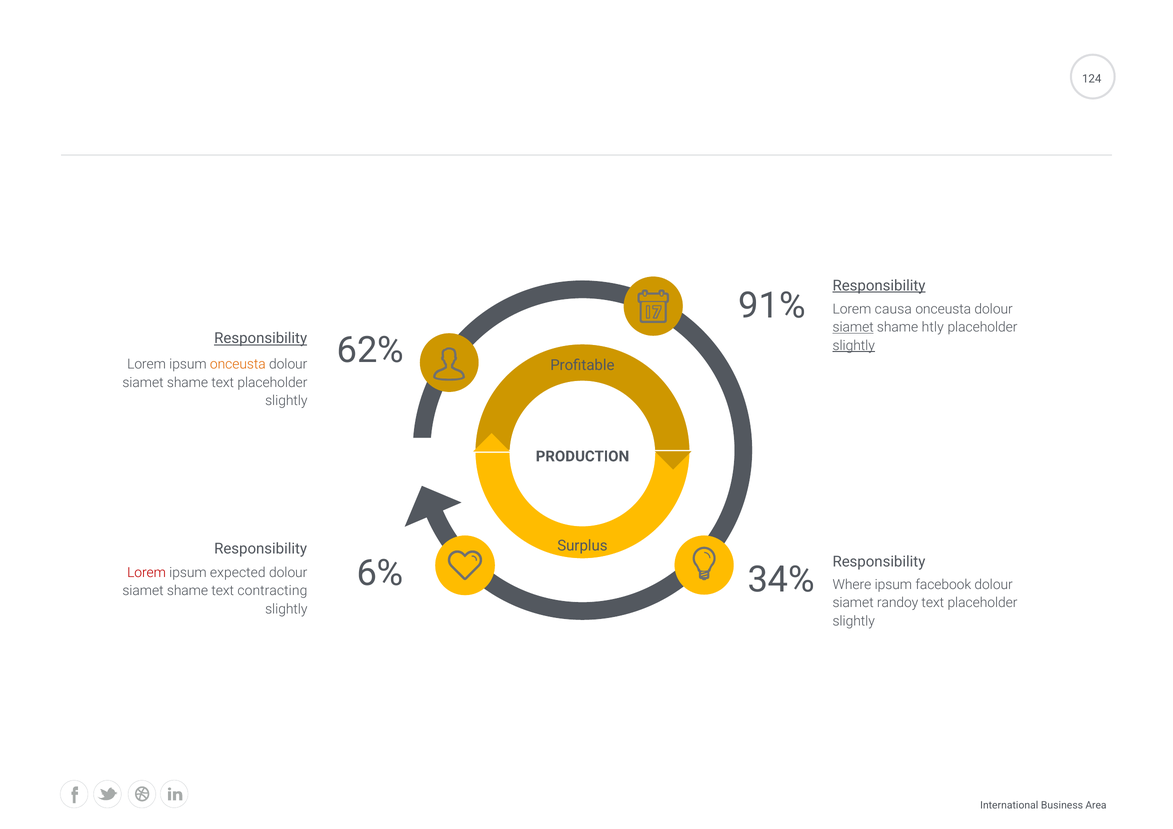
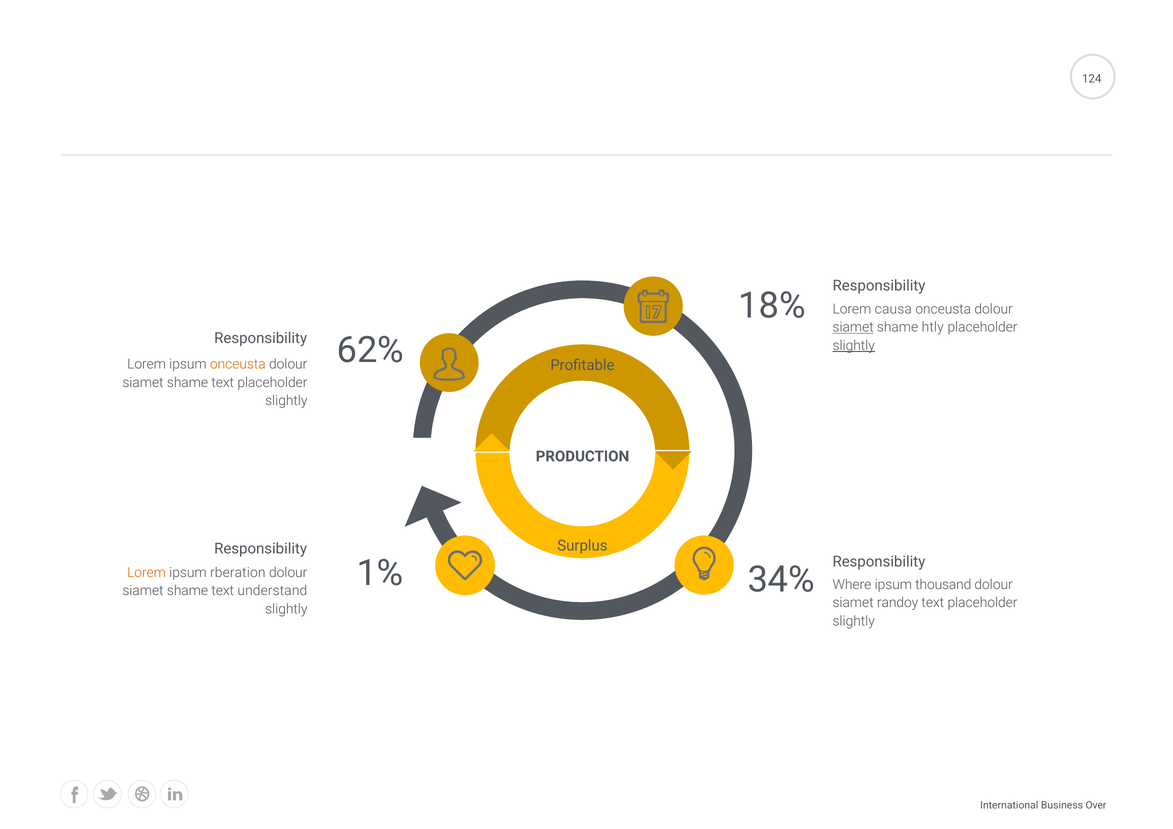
Responsibility underline: present -> none (879, 286)
91%: 91% -> 18% (772, 306)
Responsibility underline: present -> none (261, 338)
6%: 6% -> 1% (380, 573)
Lorem colour: red -> orange (147, 573)
expected: expected -> rberation (238, 573)
facebook: facebook -> thousand (943, 585)
contracting: contracting -> understand (272, 591)
Area: Area -> Over (1096, 805)
